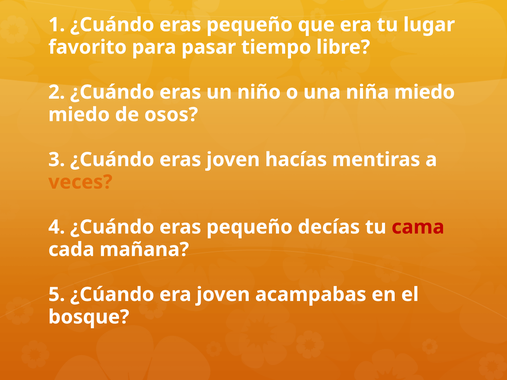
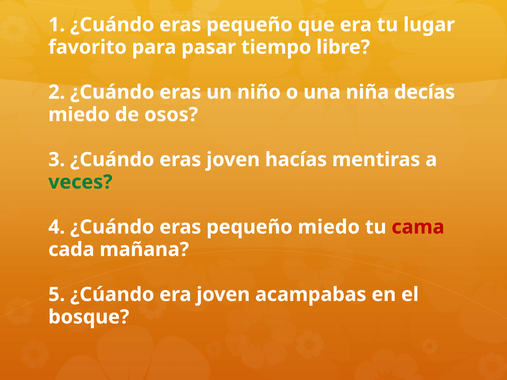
niña miedo: miedo -> decías (425, 92)
veces colour: orange -> green (80, 182)
pequeño decías: decías -> miedo (329, 227)
